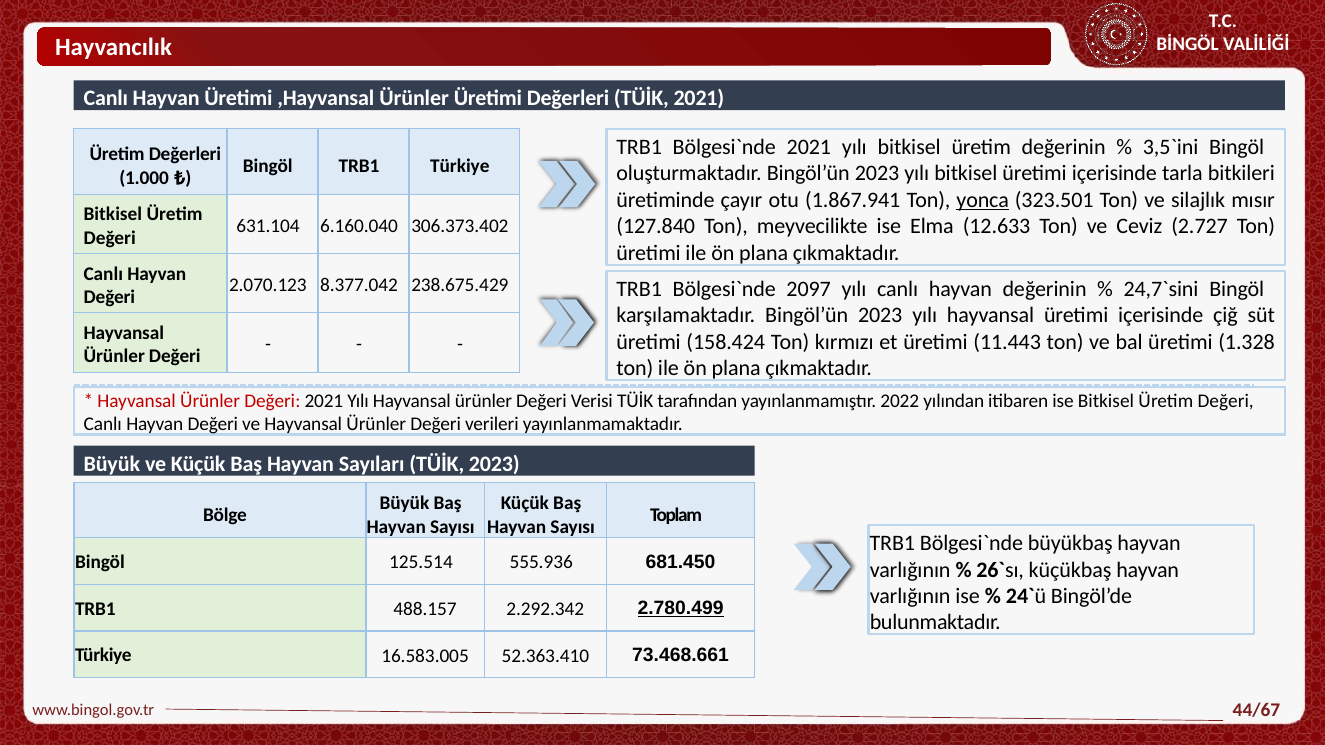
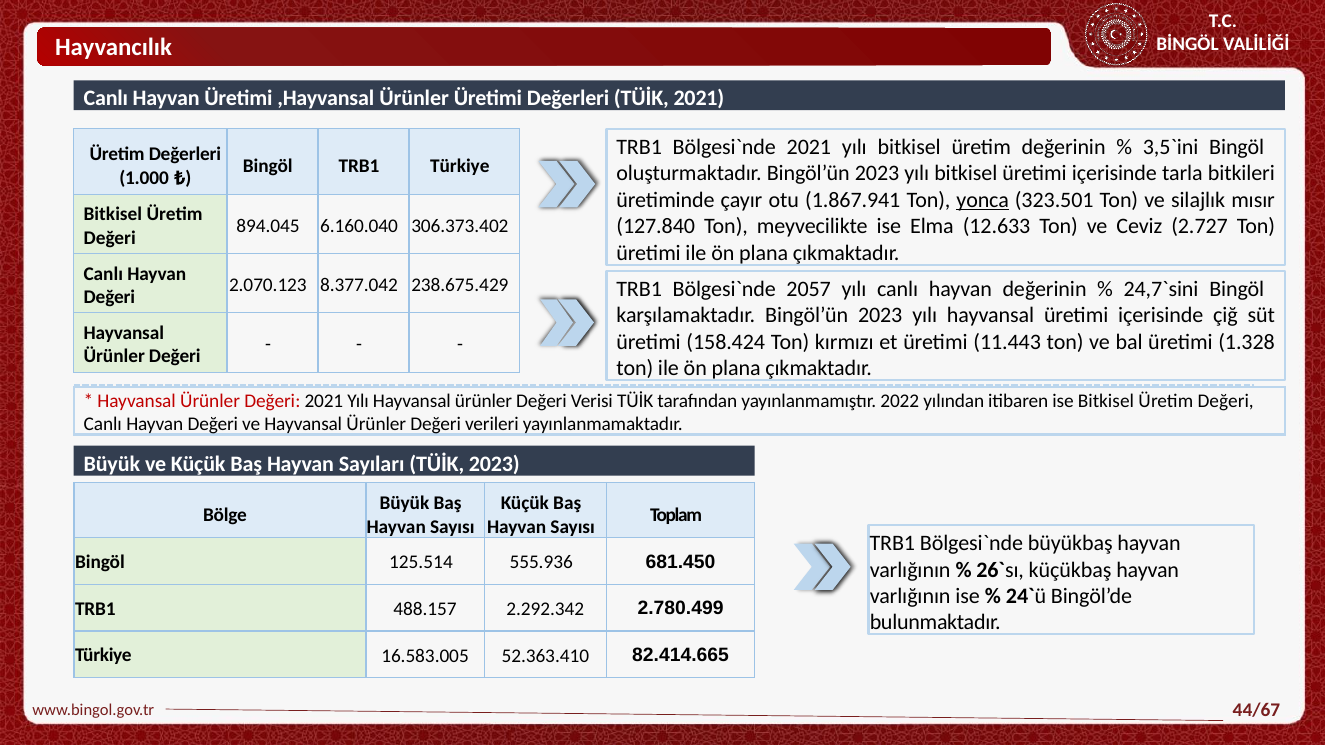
631.104: 631.104 -> 894.045 (268, 226)
2097: 2097 -> 2057 (809, 289)
2.780.499 underline: present -> none (681, 609)
73.468.661: 73.468.661 -> 82.414.665 (681, 655)
